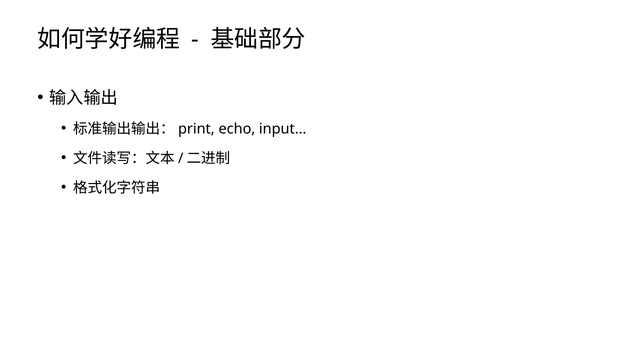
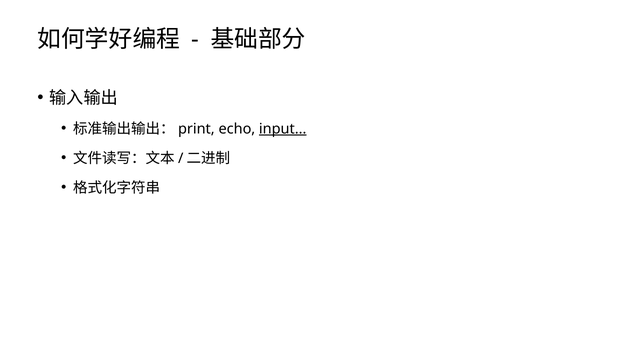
input underline: none -> present (283, 129)
